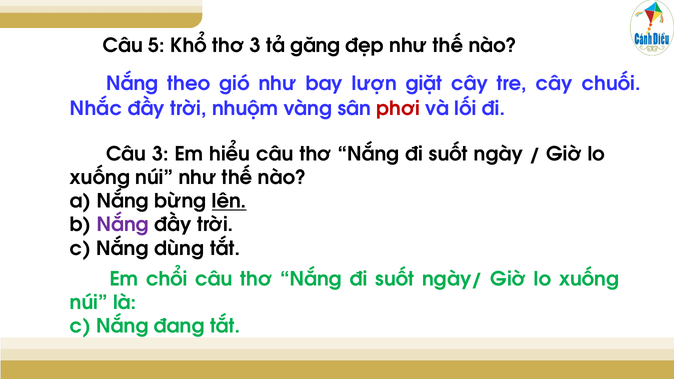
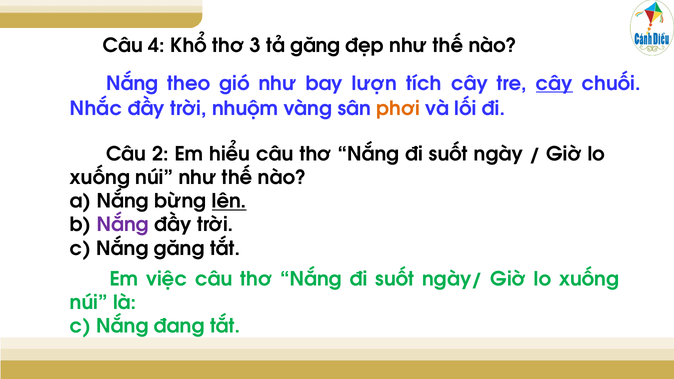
5: 5 -> 4 (157, 46)
giặt: giặt -> tích (424, 84)
cây underline: none -> present (554, 84)
phơi colour: red -> orange (398, 109)
Câu 3: 3 -> 2 (161, 154)
Nắng dùng: dùng -> găng (179, 249)
chổi: chổi -> việc (167, 279)
